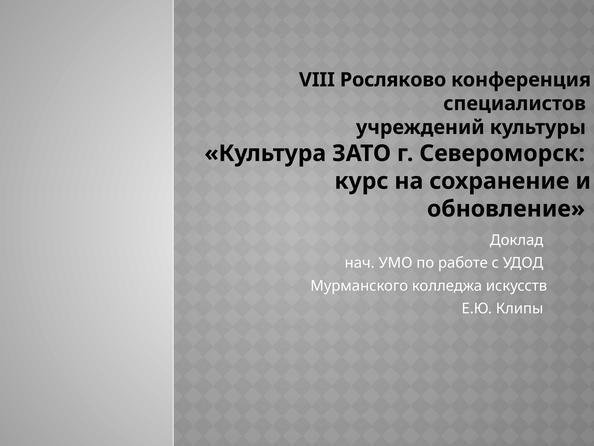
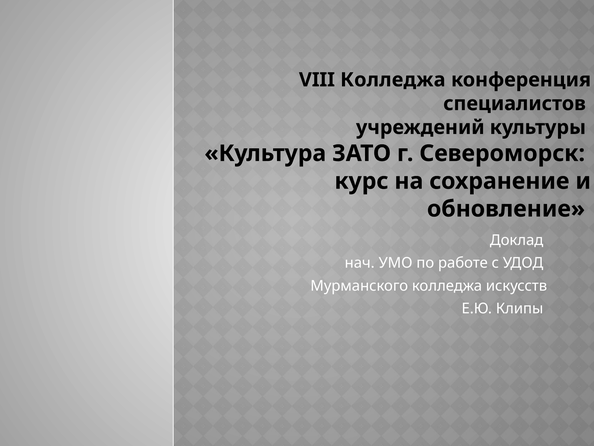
VIII Росляково: Росляково -> Колледжа (393, 80)
